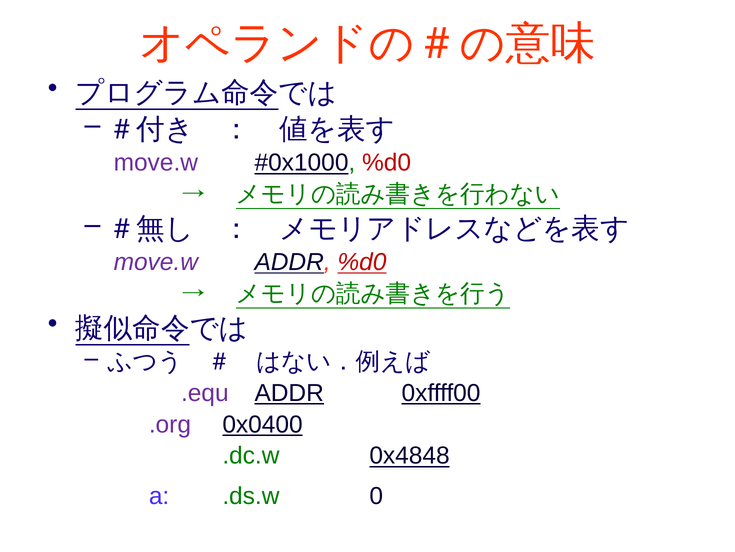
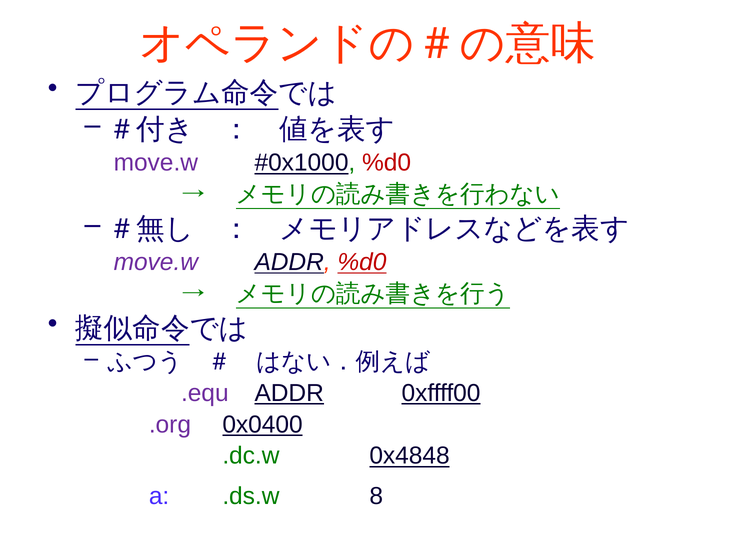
0: 0 -> 8 (376, 495)
